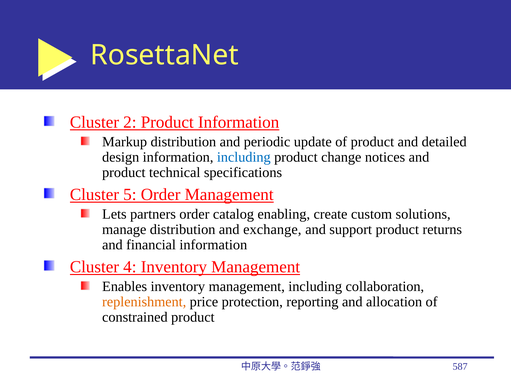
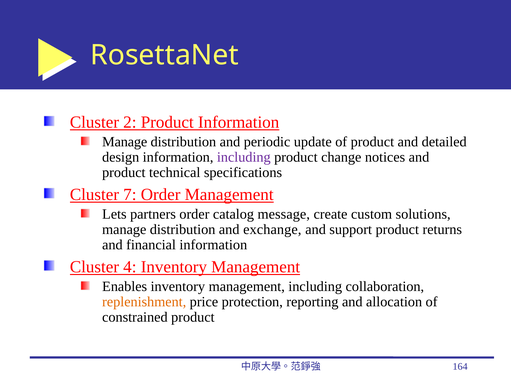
Markup: Markup -> Manage (125, 142)
including colour: blue -> purple (244, 157)
5: 5 -> 7 (130, 195)
enabling: enabling -> message (284, 214)
587: 587 -> 164 (460, 367)
